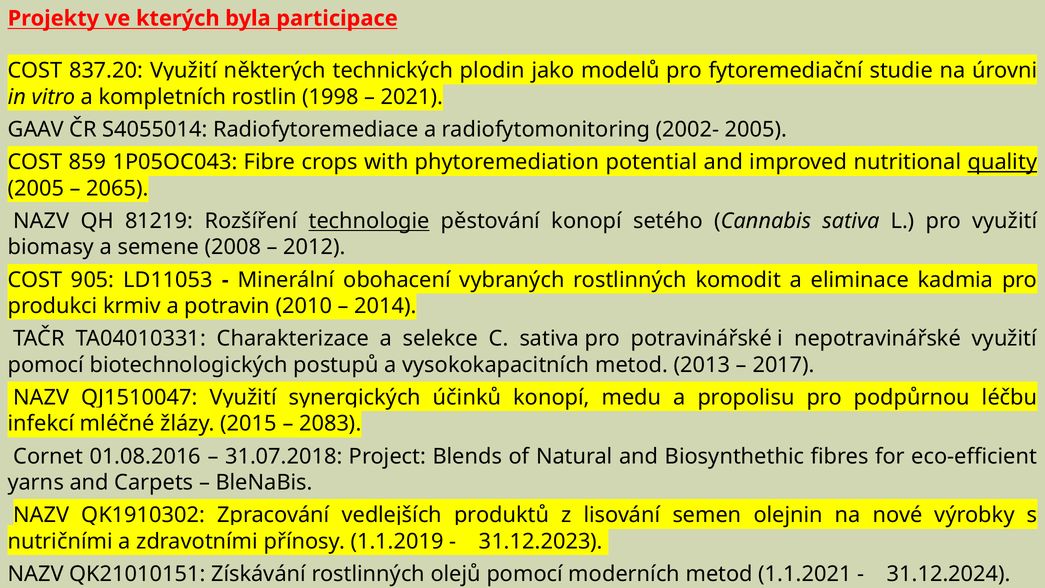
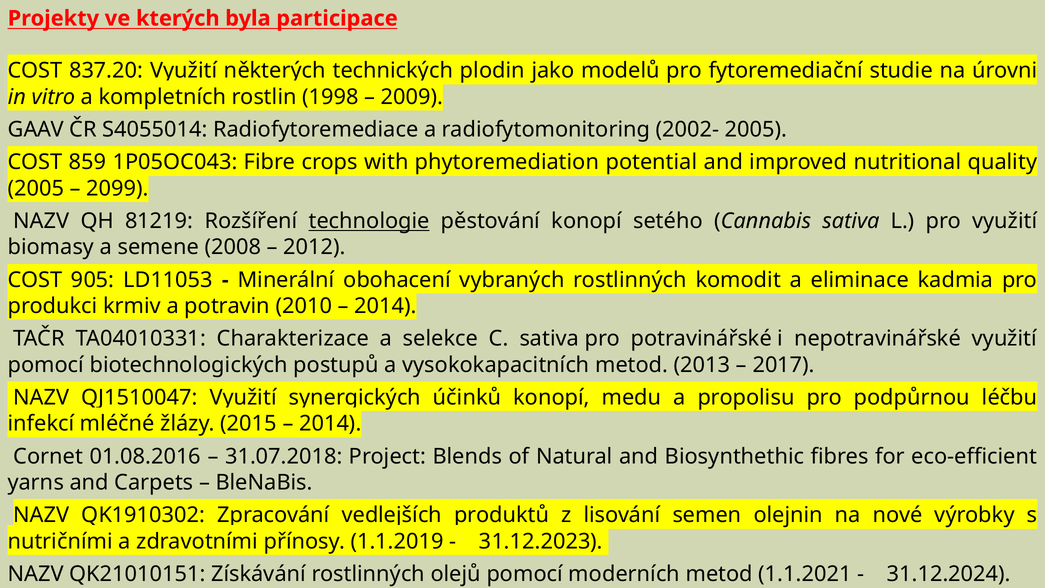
2021: 2021 -> 2009 (412, 97)
quality underline: present -> none (1002, 162)
2065: 2065 -> 2099 (117, 188)
2083: 2083 -> 2014 (330, 424)
